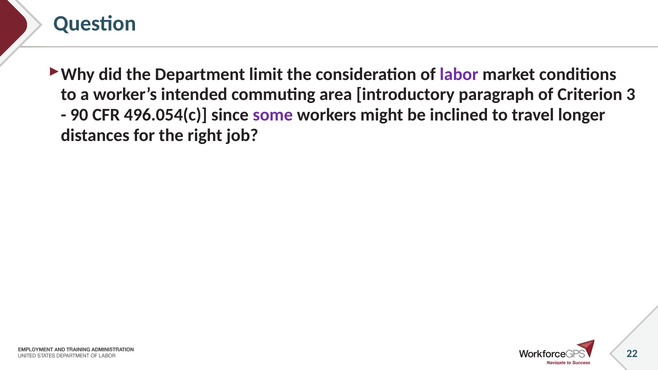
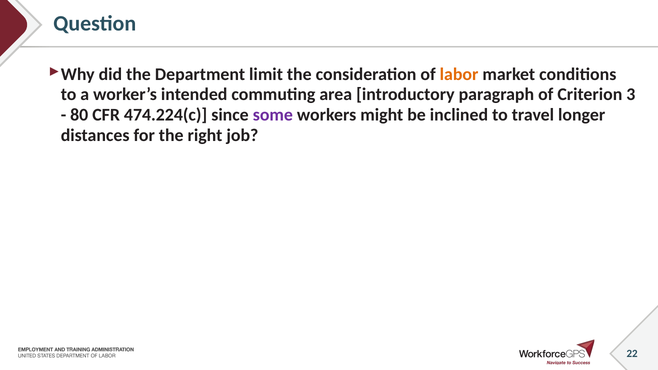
labor colour: purple -> orange (459, 74)
90: 90 -> 80 (79, 115)
496.054(c: 496.054(c -> 474.224(c (166, 115)
